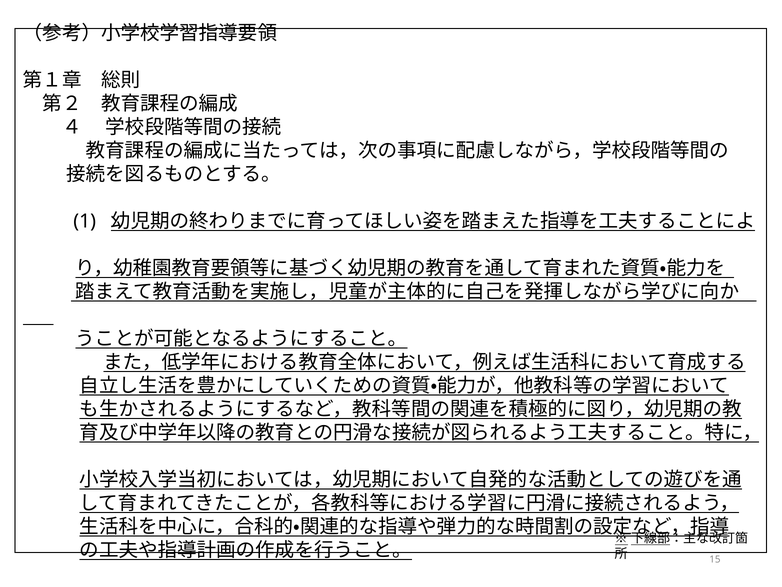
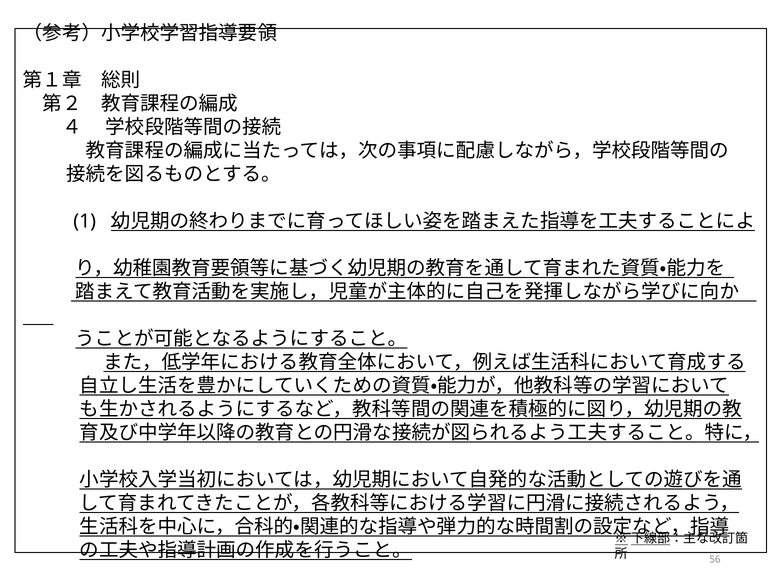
15: 15 -> 56 (715, 559)
